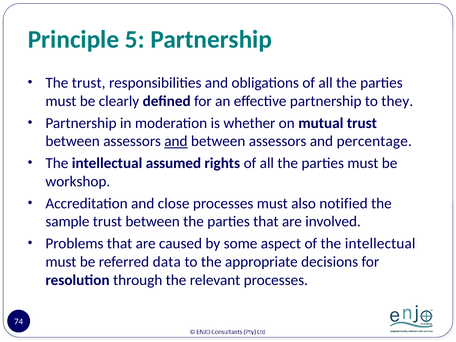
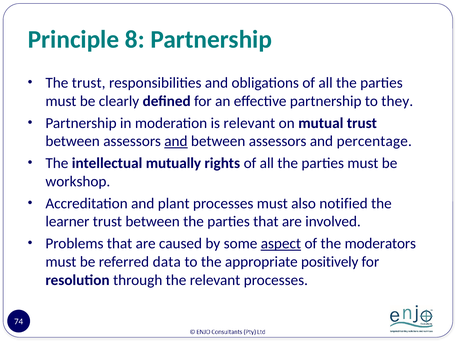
5: 5 -> 8 (135, 39)
is whether: whether -> relevant (249, 123)
assumed: assumed -> mutually (173, 163)
close: close -> plant (174, 203)
sample: sample -> learner (67, 222)
aspect underline: none -> present (281, 244)
of the intellectual: intellectual -> moderators (380, 244)
decisions: decisions -> positively (330, 262)
